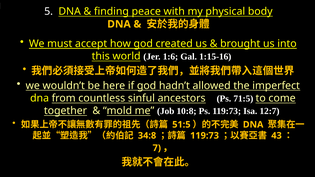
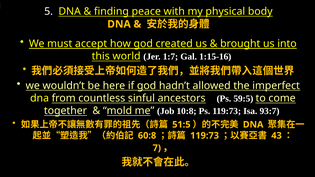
1:6: 1:6 -> 1:7 (170, 57)
71:5: 71:5 -> 59:5 (243, 99)
12:7: 12:7 -> 93:7 (270, 111)
34:8: 34:8 -> 60:8 (147, 136)
